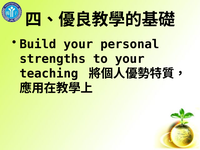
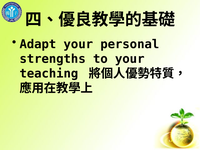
Build: Build -> Adapt (38, 44)
